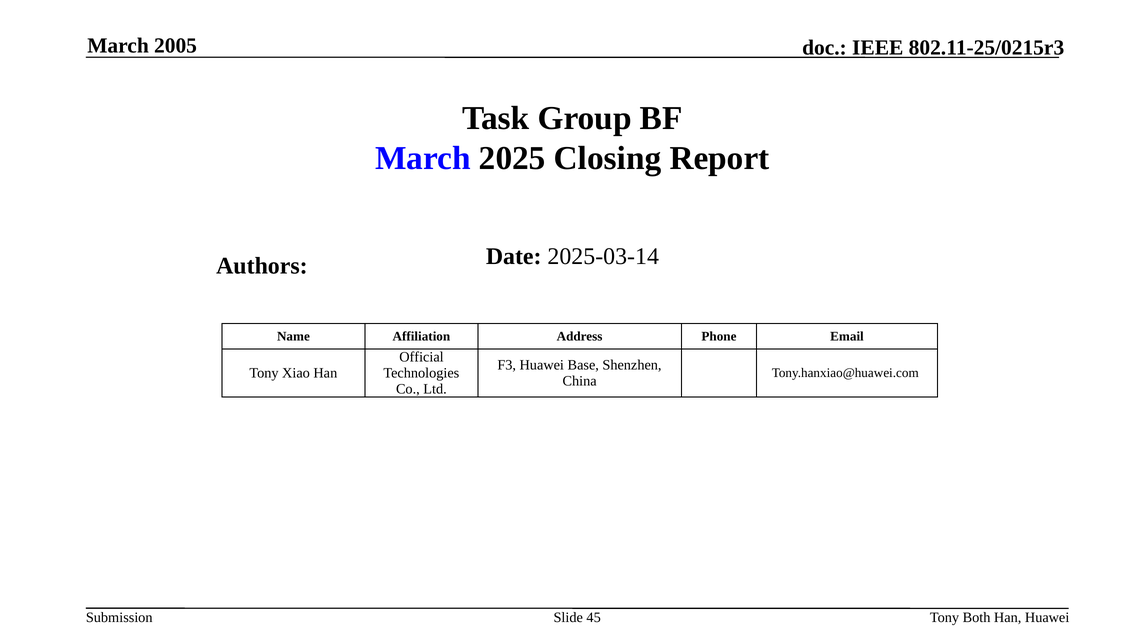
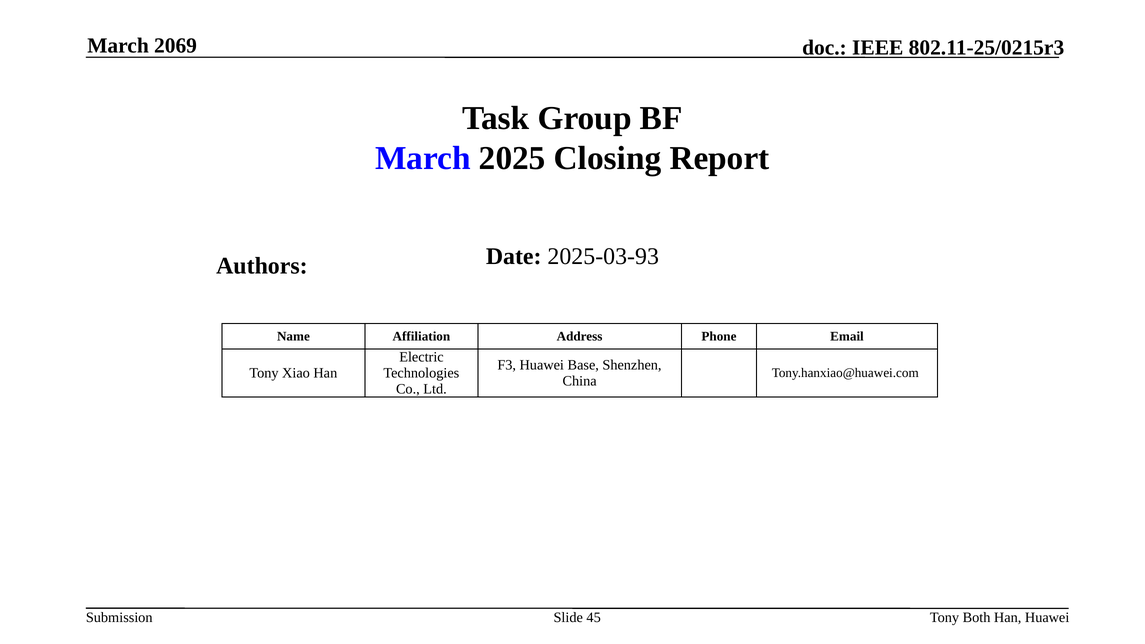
2005: 2005 -> 2069 (176, 46)
2025-03-14: 2025-03-14 -> 2025-03-93 (603, 257)
Official: Official -> Electric (421, 357)
